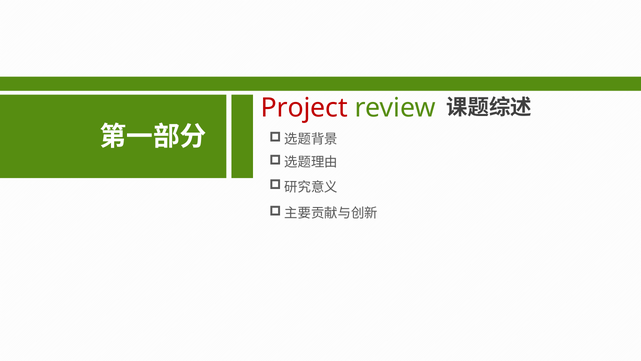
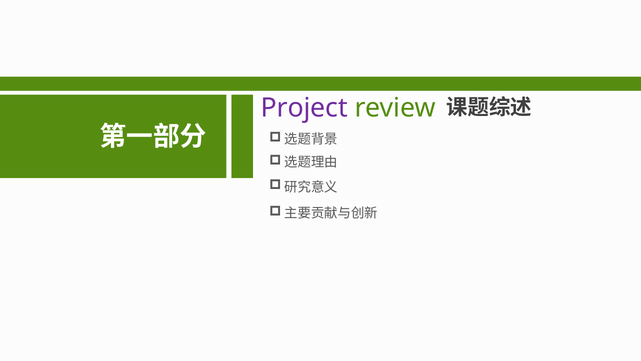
Project colour: red -> purple (304, 108)
